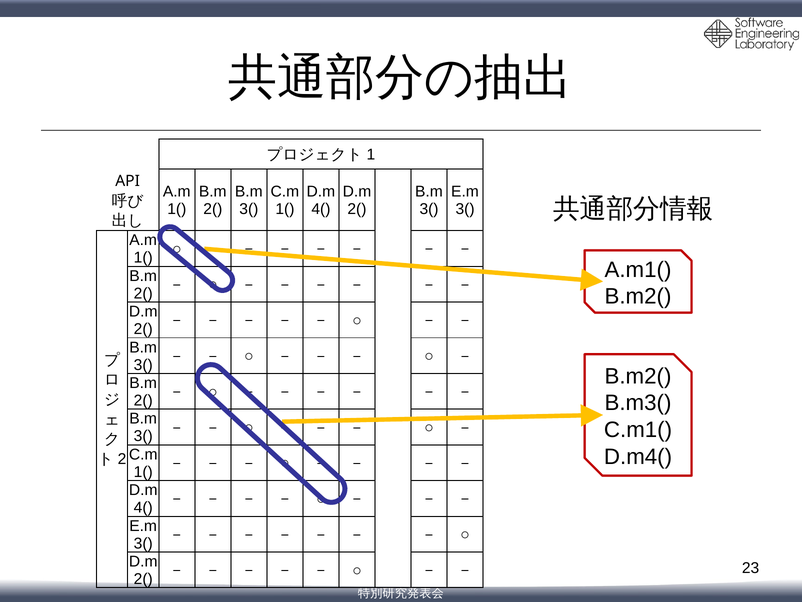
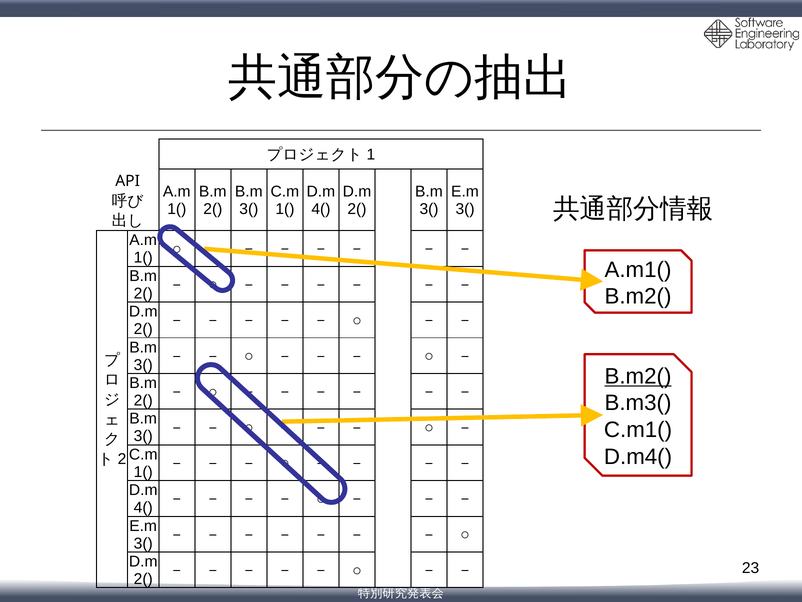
B.m2( underline: none -> present (638, 376)
